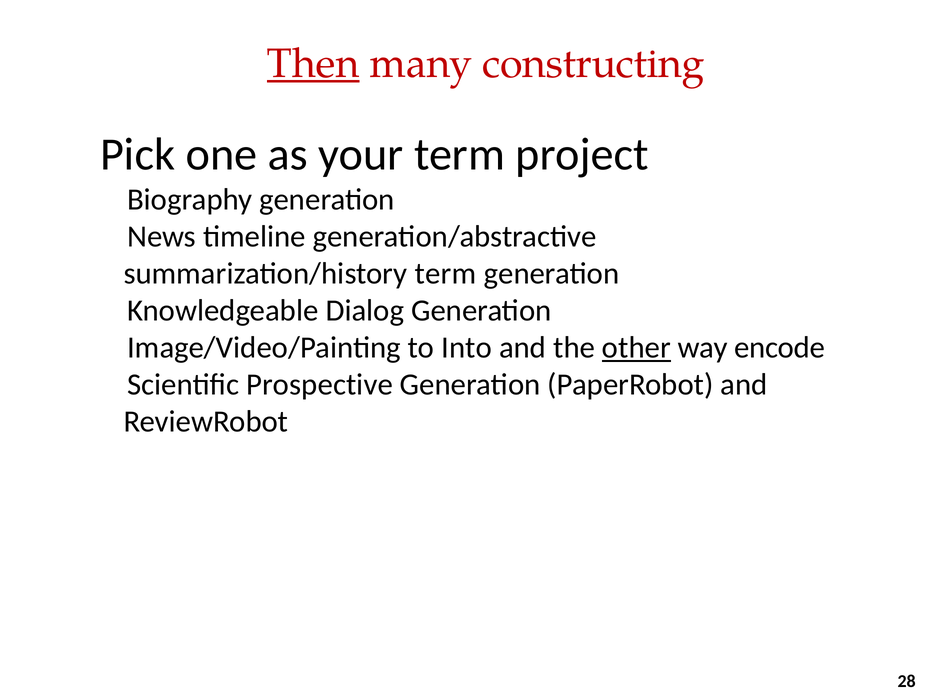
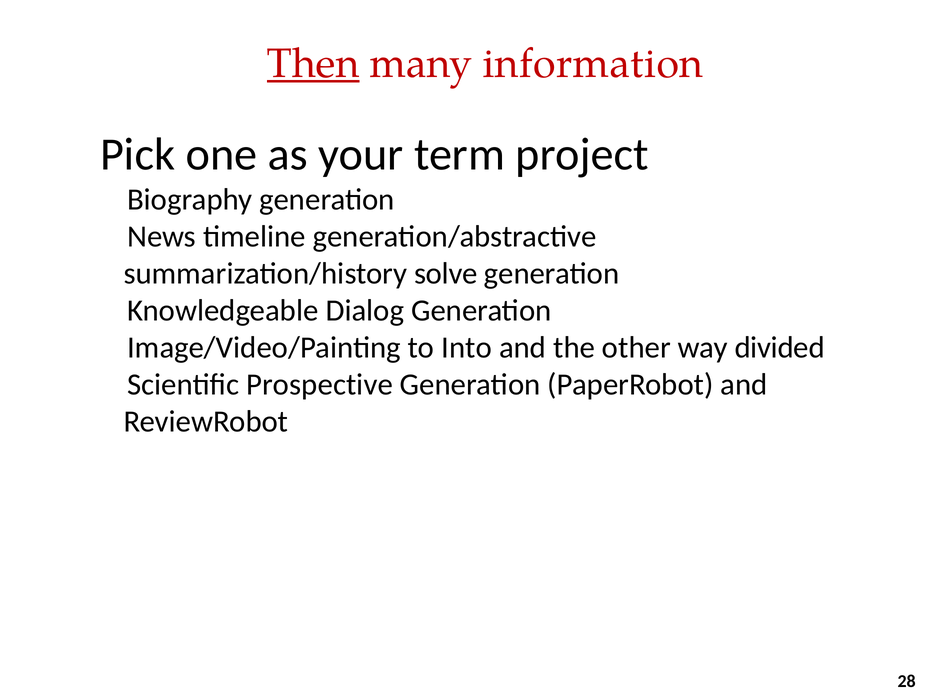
constructing: constructing -> information (593, 64)
summarization/history term: term -> solve (446, 273)
other underline: present -> none (636, 347)
encode: encode -> divided (780, 347)
